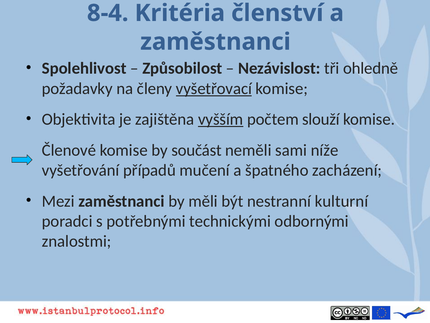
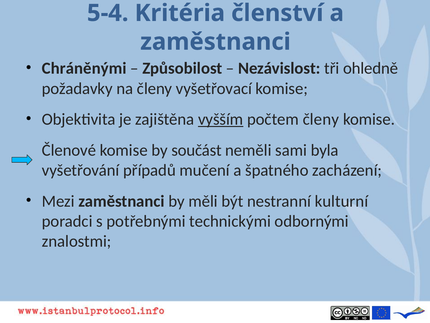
8-4: 8-4 -> 5-4 (108, 13)
Spolehlivost: Spolehlivost -> Chráněnými (84, 68)
vyšetřovací underline: present -> none (214, 88)
počtem slouží: slouží -> členy (321, 119)
níže: níže -> byla (325, 150)
